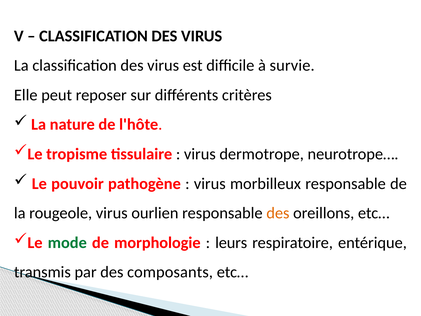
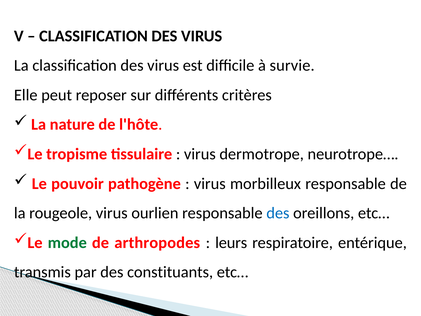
des colour: orange -> blue (278, 213)
morphologie: morphologie -> arthropodes (157, 242)
composants: composants -> constituants (170, 272)
